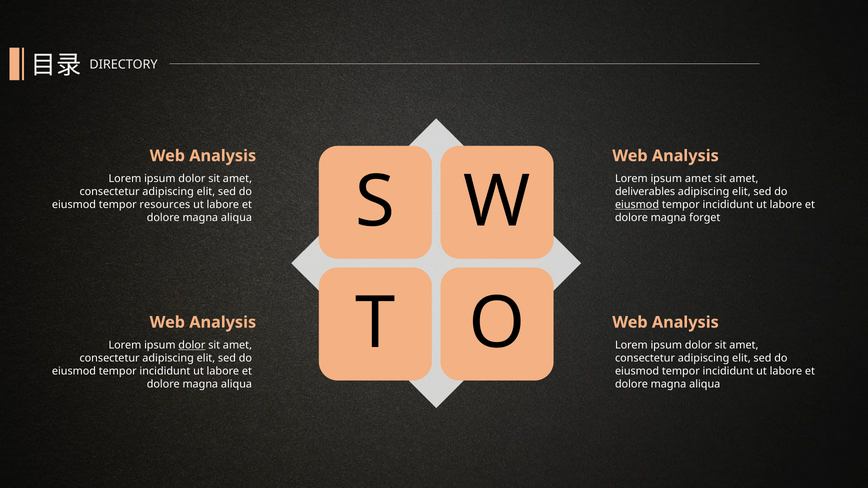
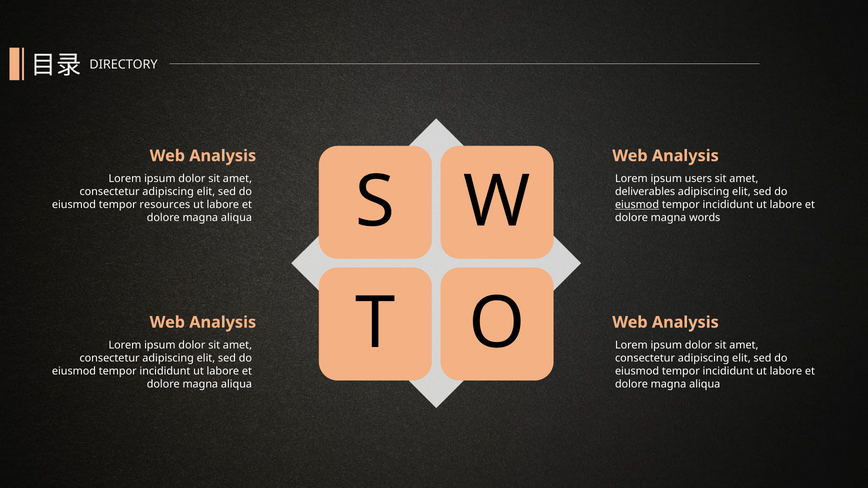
ipsum amet: amet -> users (698, 179)
forget: forget -> words (705, 218)
dolor underline: present -> none (192, 345)
